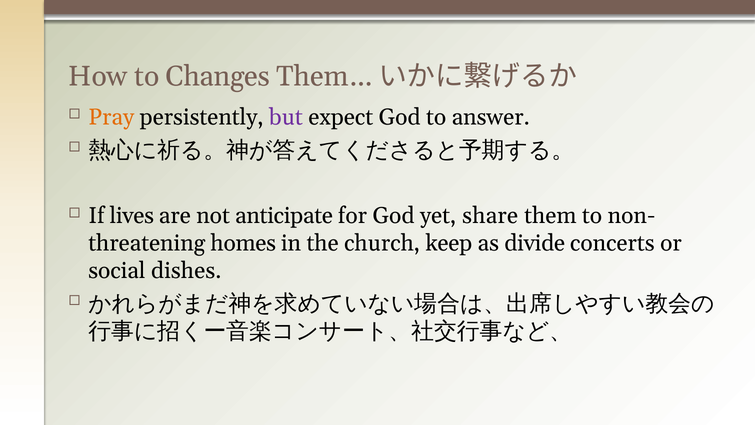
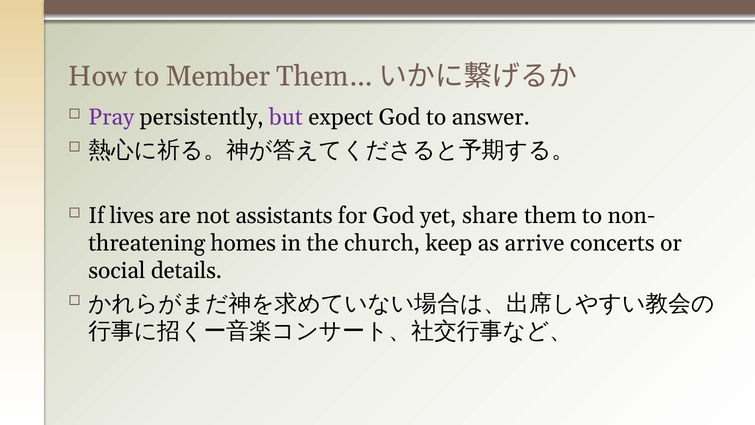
Changes: Changes -> Member (218, 77)
Pray colour: orange -> purple (111, 117)
anticipate: anticipate -> assistants (284, 216)
divide: divide -> arrive (534, 243)
dishes: dishes -> details (186, 271)
